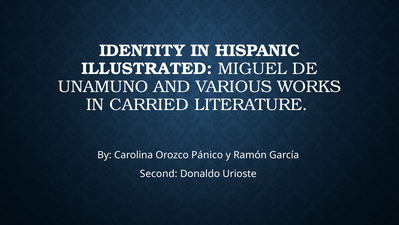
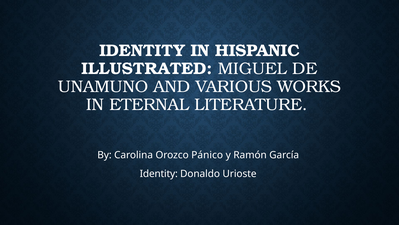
CARRIED: CARRIED -> ETERNAL (149, 104)
Second: Second -> Identity (159, 173)
